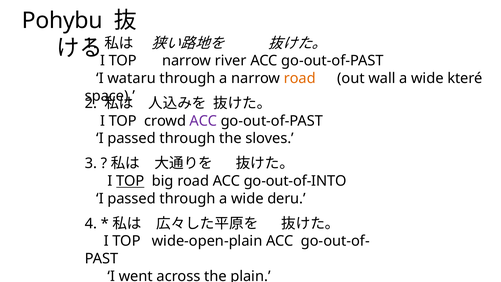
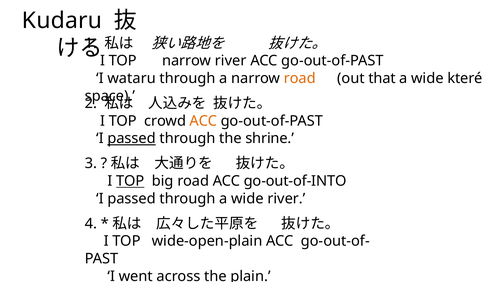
Pohybu: Pohybu -> Kudaru (62, 21)
wall: wall -> that (382, 78)
ACC colour: purple -> orange (203, 121)
passed underline: none -> present (132, 138)
sloves: sloves -> shrine (270, 138)
wide deru: deru -> river (286, 198)
